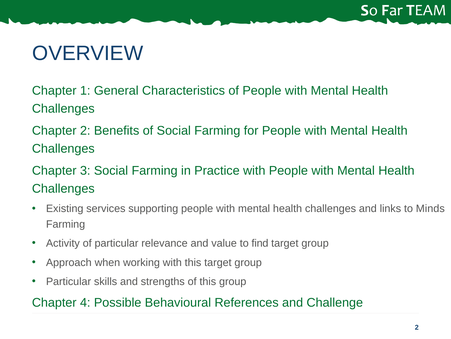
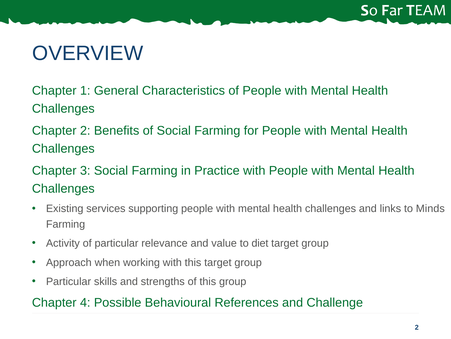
find: find -> diet (260, 243)
